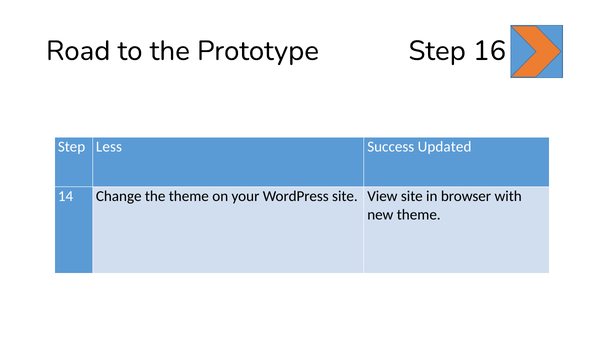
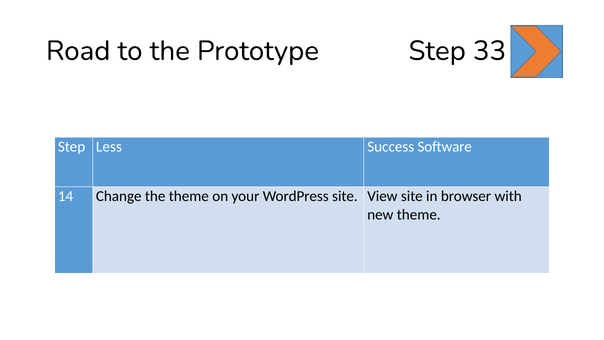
16: 16 -> 33 (490, 51)
Updated: Updated -> Software (445, 147)
